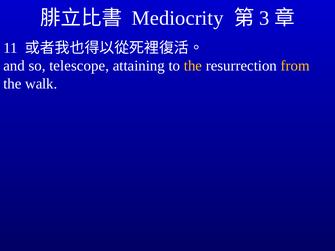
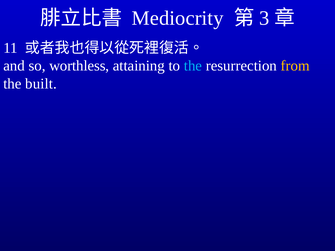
telescope: telescope -> worthless (79, 66)
the colour: yellow -> light blue (193, 66)
walk: walk -> built (41, 84)
